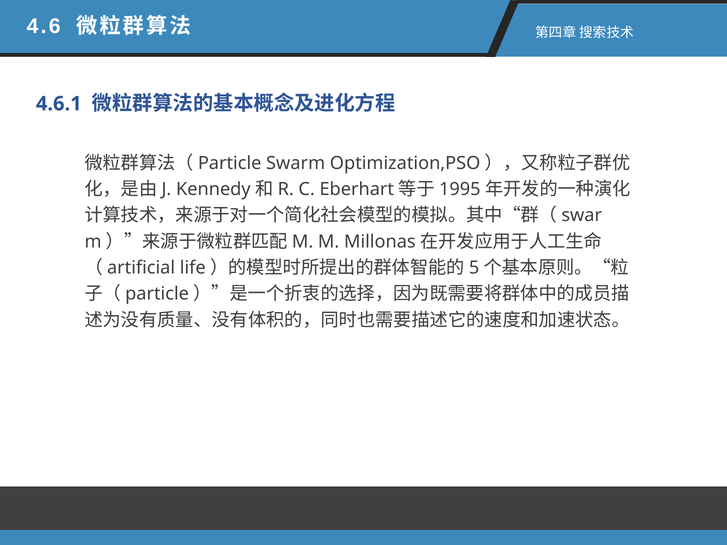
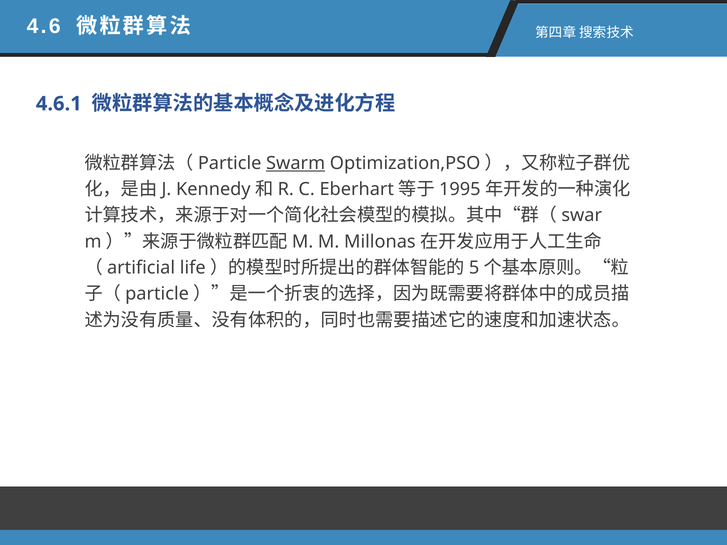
Swarm underline: none -> present (296, 163)
